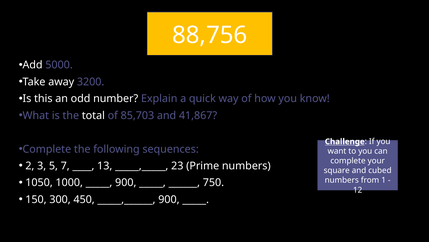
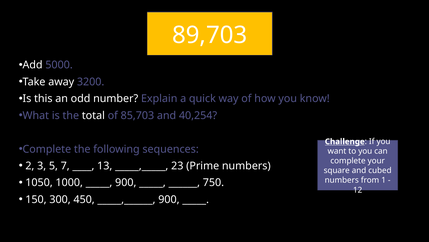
88,756: 88,756 -> 89,703 (210, 35)
41,867: 41,867 -> 40,254 (198, 115)
